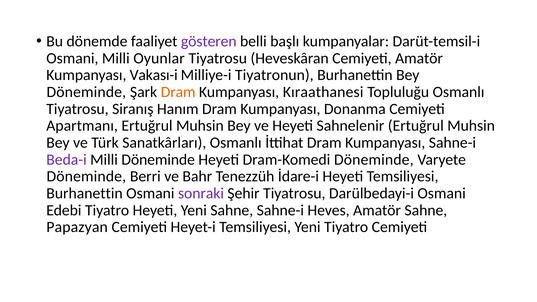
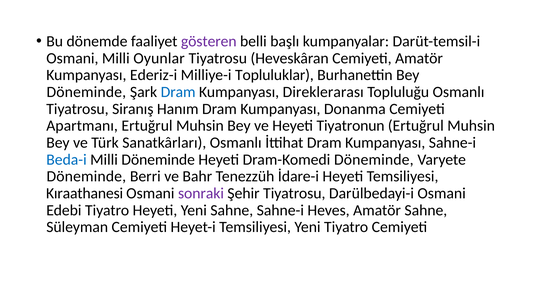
Vakası-i: Vakası-i -> Ederiz-i (154, 75)
Tiyatronun: Tiyatronun -> Topluluklar (274, 75)
Dram colour: orange -> blue (178, 92)
Kıraathanesi: Kıraathanesi -> Direklerarası (323, 92)
Sahnelenir: Sahnelenir -> Tiyatronun (351, 126)
Beda-i colour: purple -> blue (66, 160)
Burhanettin: Burhanettin -> Kıraathanesi (85, 193)
Papazyan: Papazyan -> Süleyman (77, 227)
